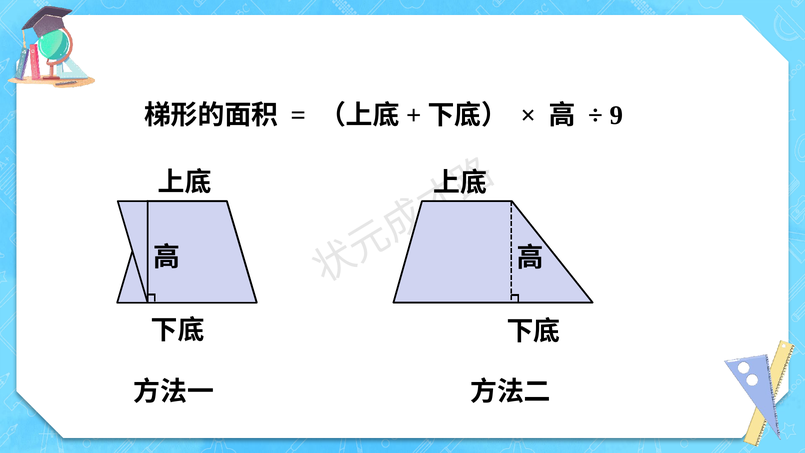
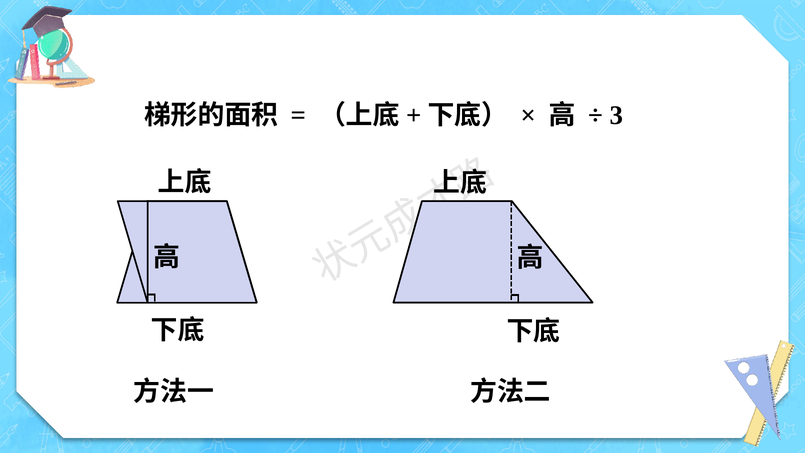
9: 9 -> 3 (616, 115)
